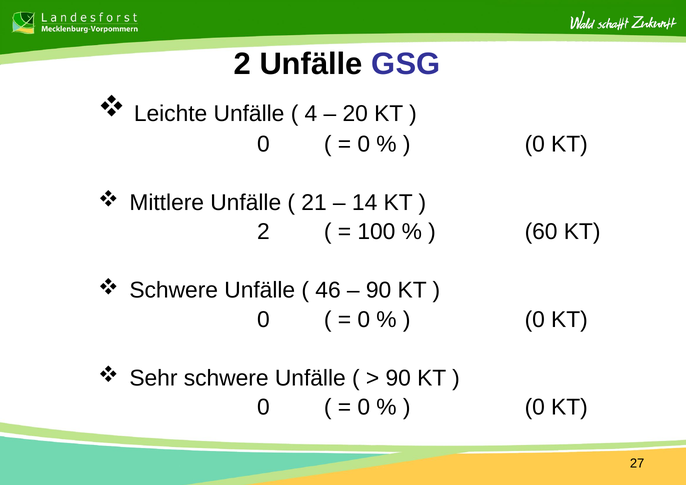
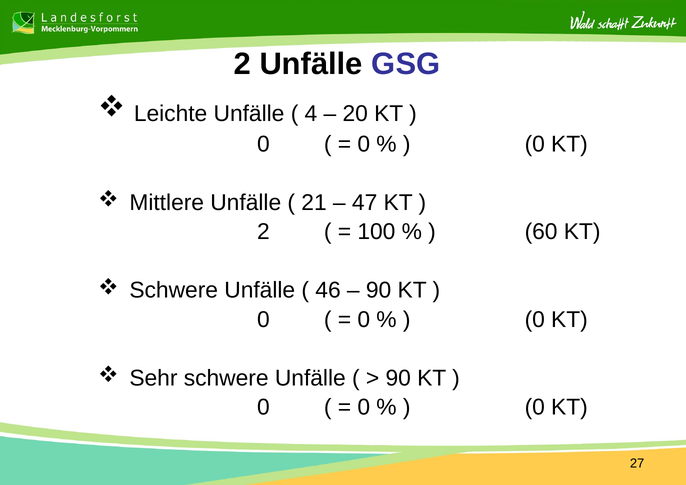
14: 14 -> 47 (365, 203)
